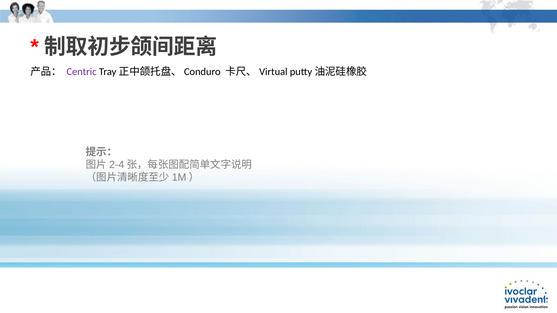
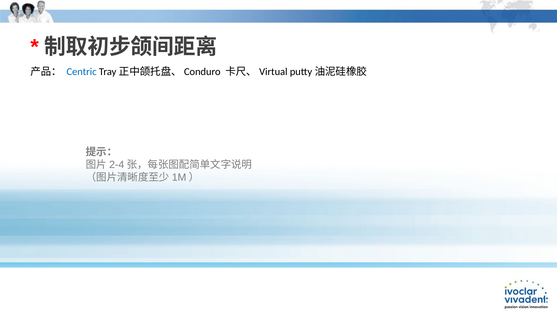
Centric colour: purple -> blue (82, 72)
